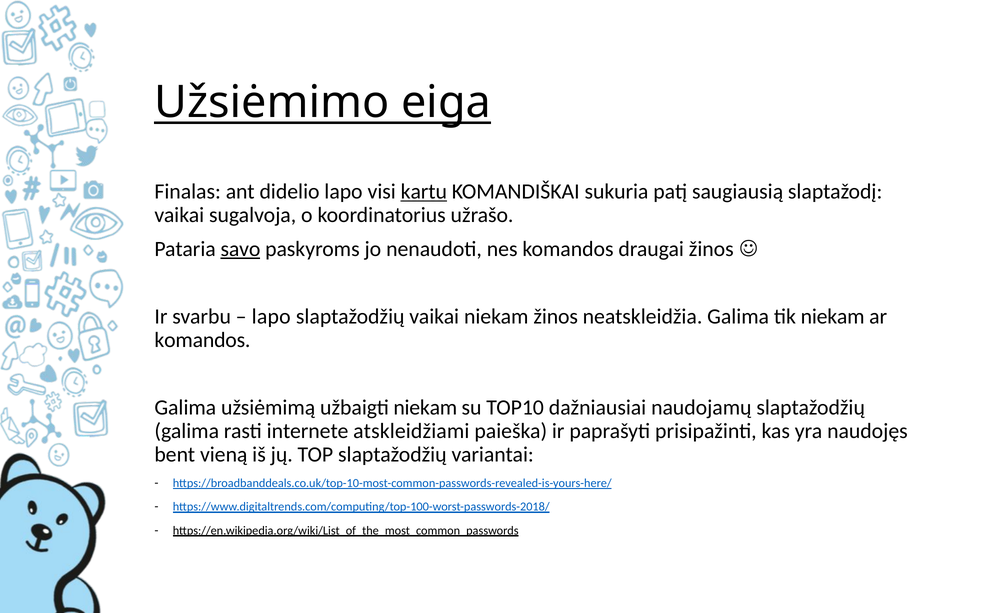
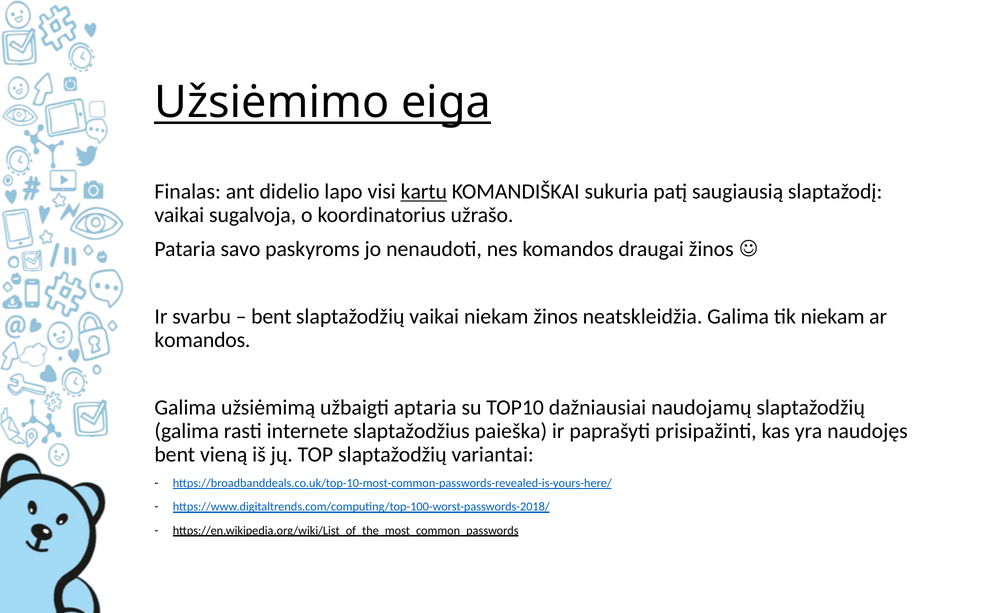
savo underline: present -> none (240, 249)
lapo: lapo -> bent (271, 317)
užbaigti niekam: niekam -> aptaria (425, 408)
atskleidžiami: atskleidžiami -> slaptažodžius (411, 431)
